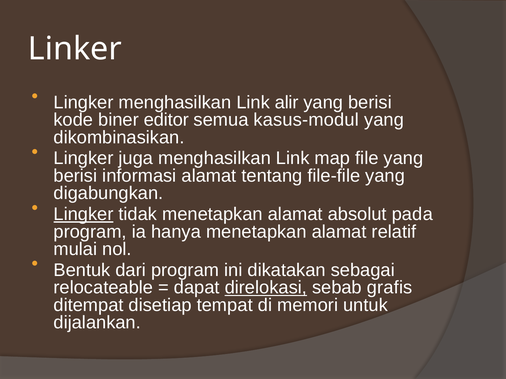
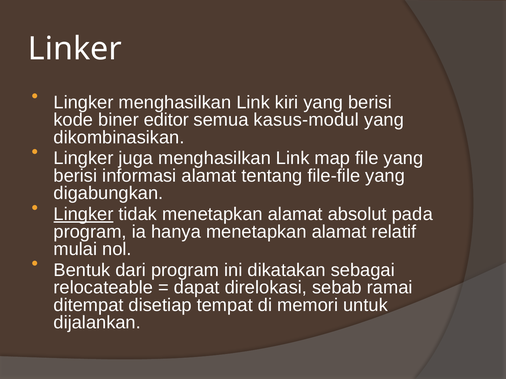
alir: alir -> kiri (287, 103)
direlokasi underline: present -> none (266, 288)
grafis: grafis -> ramai (390, 288)
